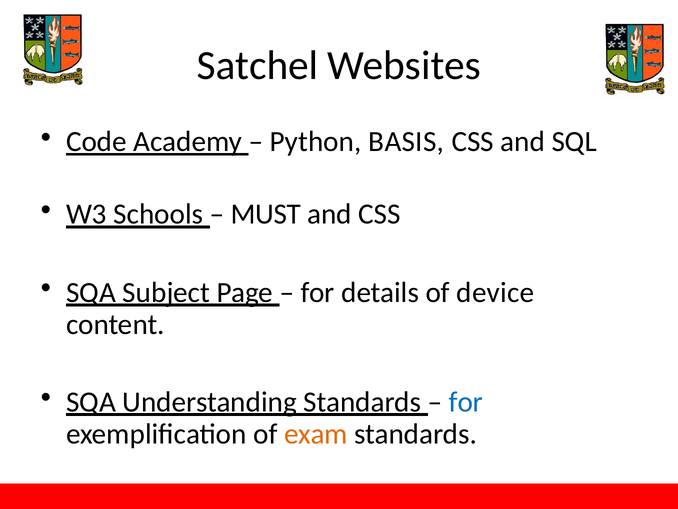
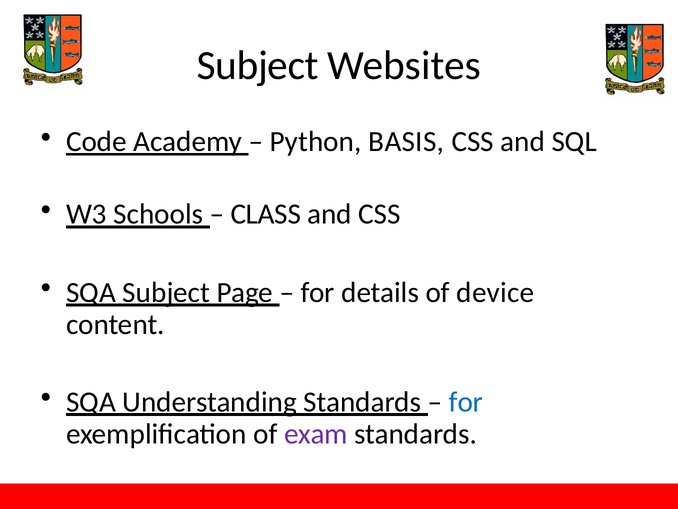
Satchel: Satchel -> Subject (258, 66)
MUST: MUST -> CLASS (266, 214)
exam colour: orange -> purple (316, 434)
